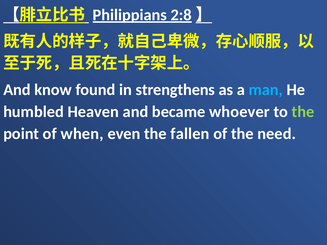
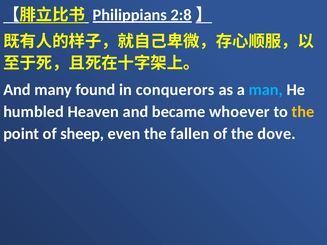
know: know -> many (53, 90)
strengthens: strengthens -> conquerors (175, 90)
the colour: light green -> yellow (303, 112)
when: when -> sheep (82, 134)
need: need -> dove (277, 134)
